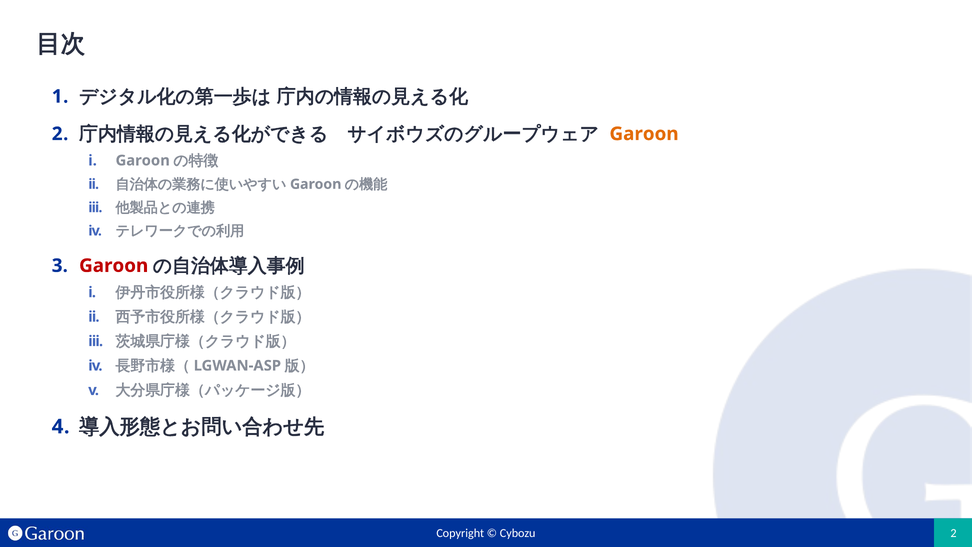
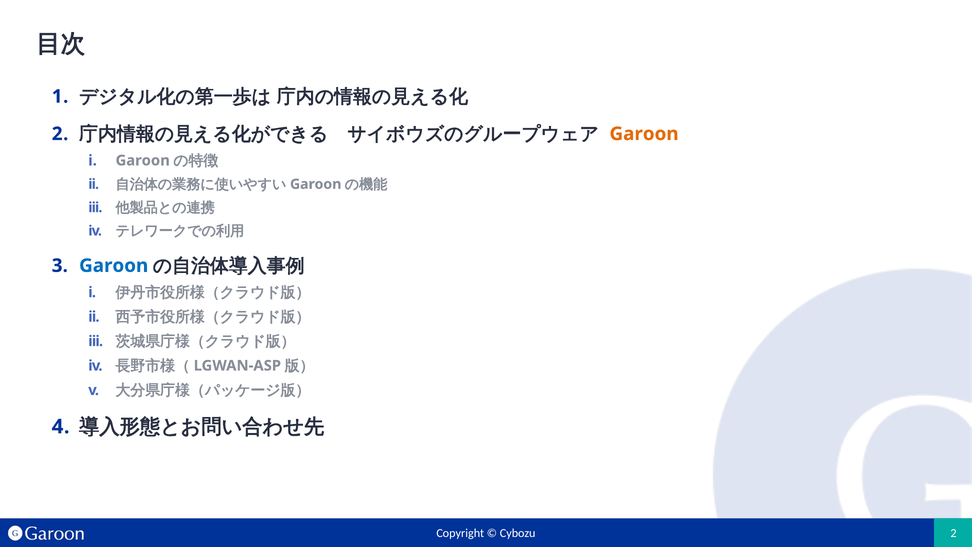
Garoon colour: red -> blue (114, 266)
